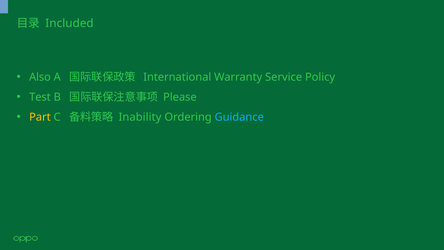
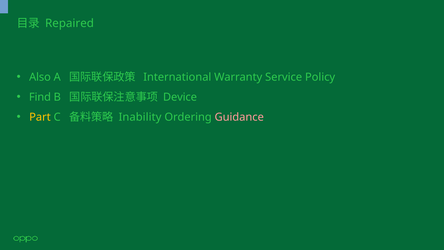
Included: Included -> Repaired (70, 23)
Test: Test -> Find (40, 97)
Please: Please -> Device (180, 97)
Guidance colour: light blue -> pink (239, 117)
